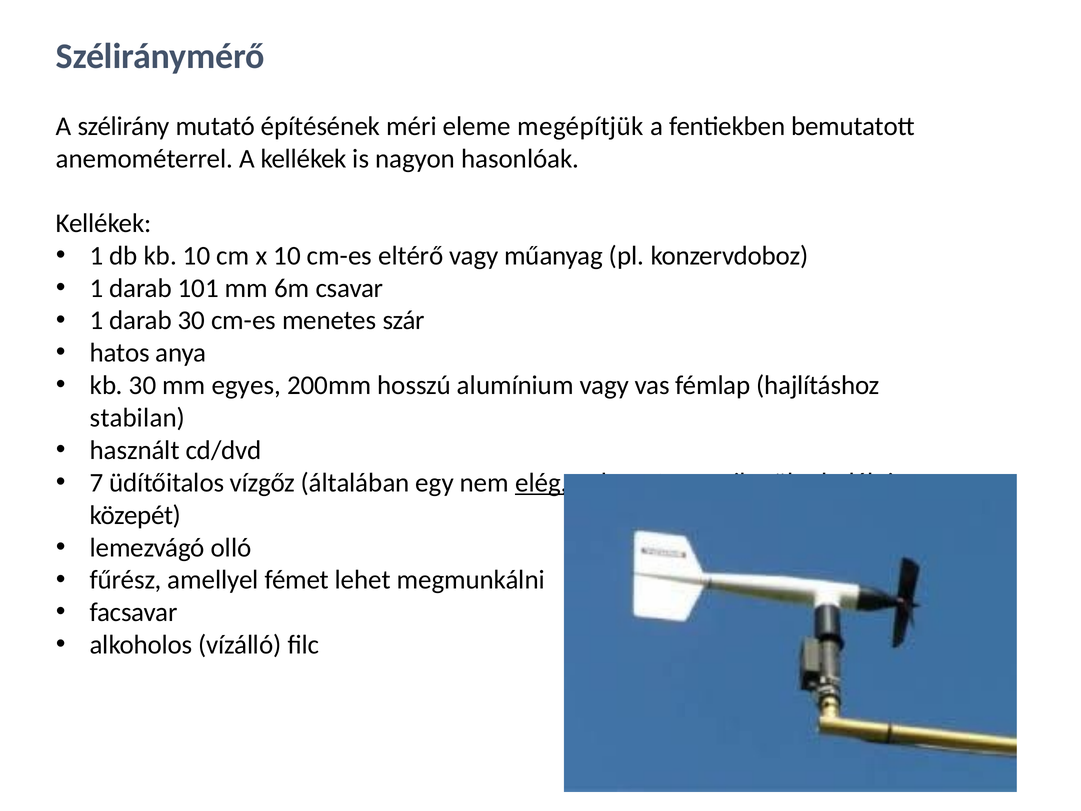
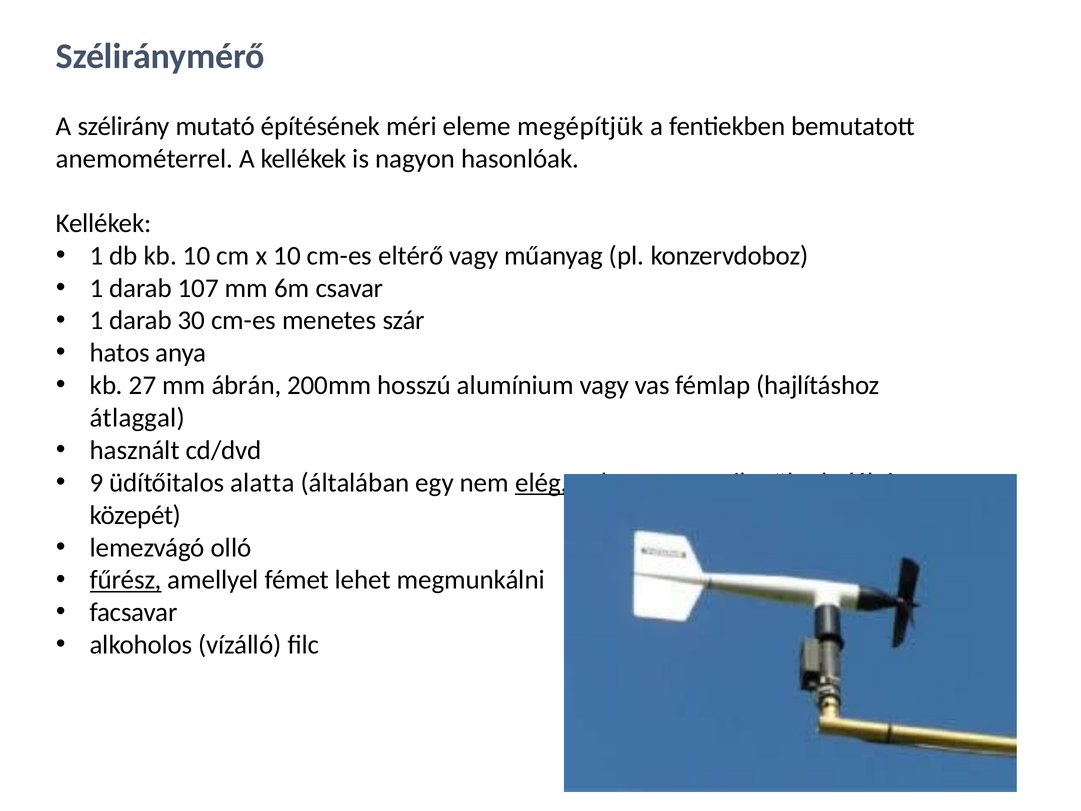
101: 101 -> 107 (198, 288)
kb 30: 30 -> 27 (143, 385)
egyes: egyes -> ábrán (246, 385)
stabilan: stabilan -> átlaggal (137, 418)
7: 7 -> 9 (97, 483)
vízgőz: vízgőz -> alatta (262, 483)
fűrész underline: none -> present (126, 580)
